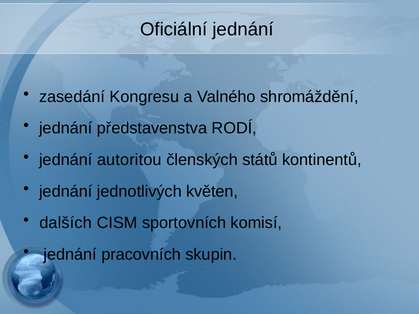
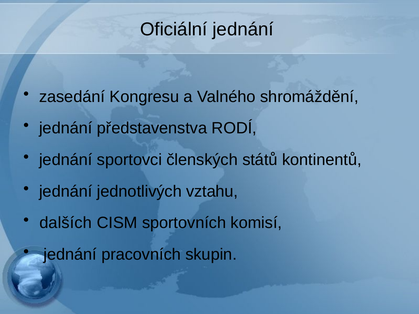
autoritou: autoritou -> sportovci (129, 160)
květen: květen -> vztahu (212, 191)
